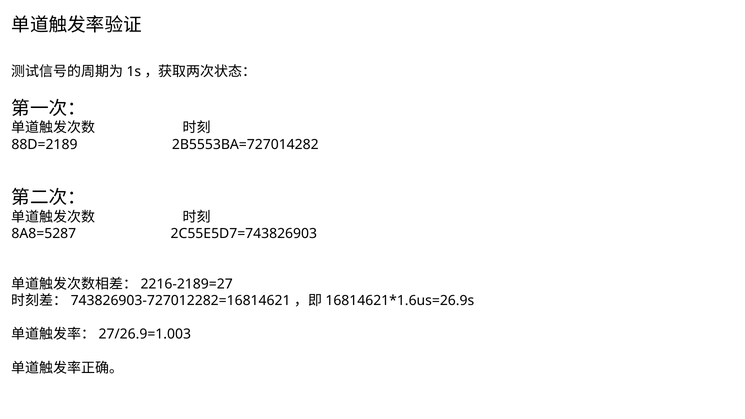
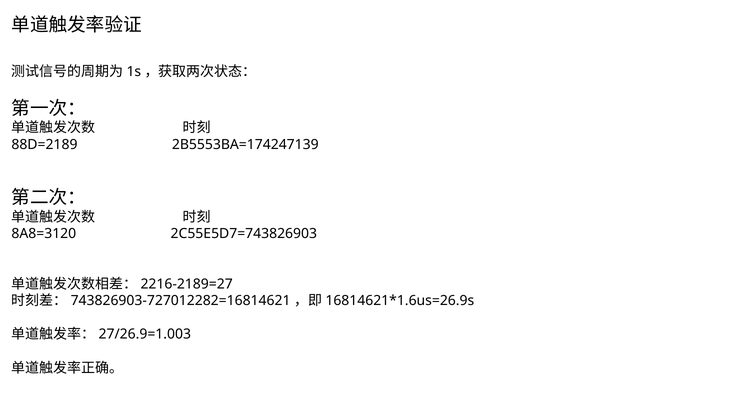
2B5553BA=727014282: 2B5553BA=727014282 -> 2B5553BA=174247139 (245, 144)
8A8=5287: 8A8=5287 -> 8A8=3120 (44, 234)
